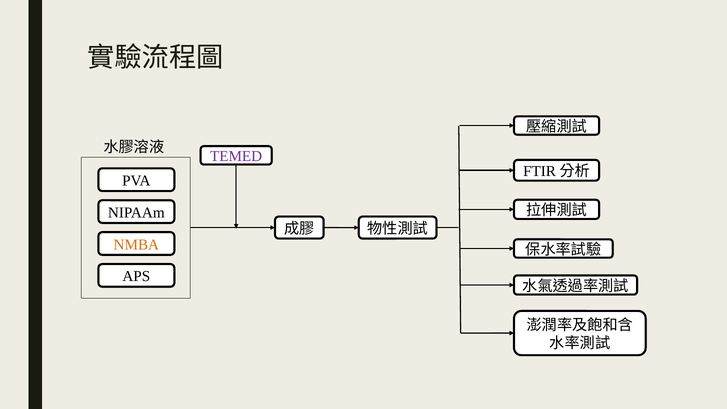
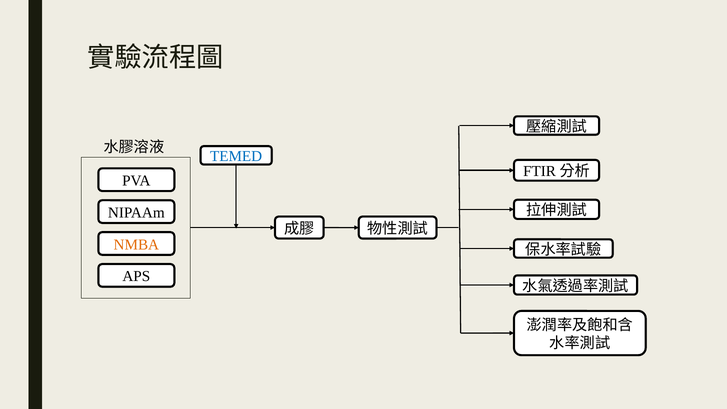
TEMED colour: purple -> blue (236, 156)
